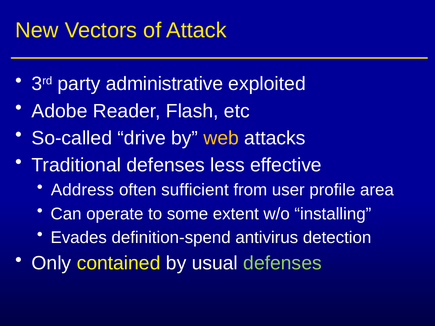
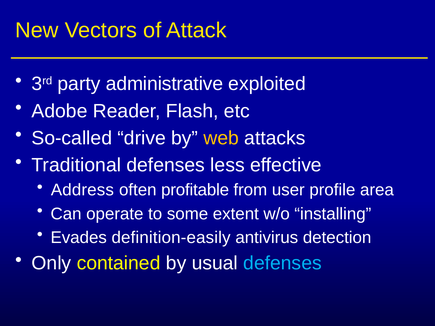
sufficient: sufficient -> profitable (195, 190)
definition-spend: definition-spend -> definition-easily (171, 238)
defenses colour: light green -> light blue (283, 263)
